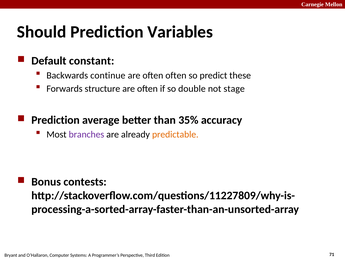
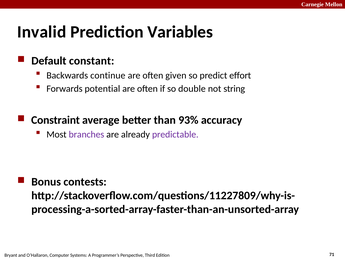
Should: Should -> Invalid (42, 32)
often often: often -> given (176, 75)
these: these -> effort (240, 75)
structure: structure -> potential (102, 89)
stage: stage -> string (234, 89)
Prediction: Prediction -> Constraint (56, 120)
35%: 35% -> 93% (188, 120)
predictable colour: orange -> purple (175, 134)
